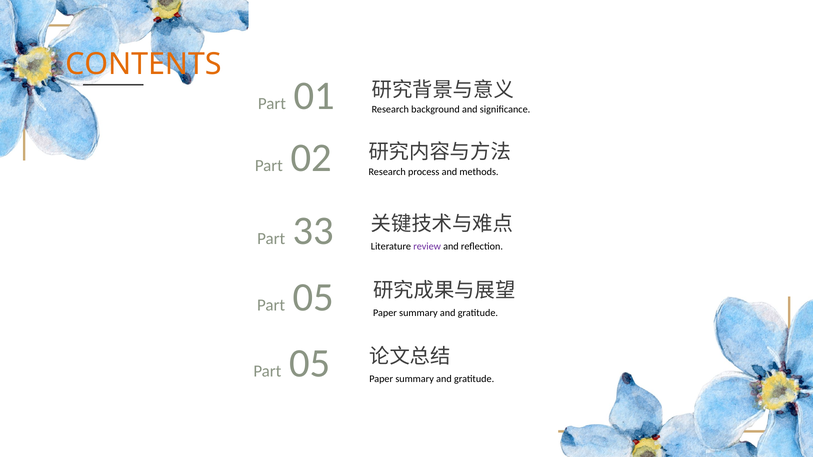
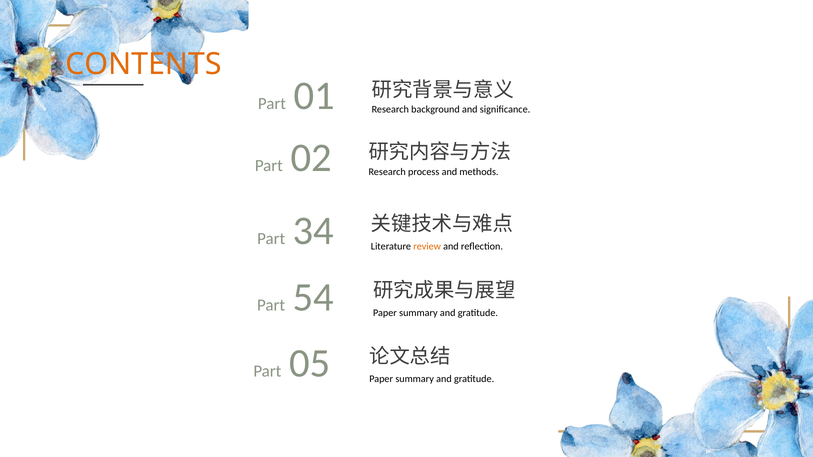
33: 33 -> 34 (313, 231)
review colour: purple -> orange (427, 247)
05: 05 -> 54 (313, 297)
